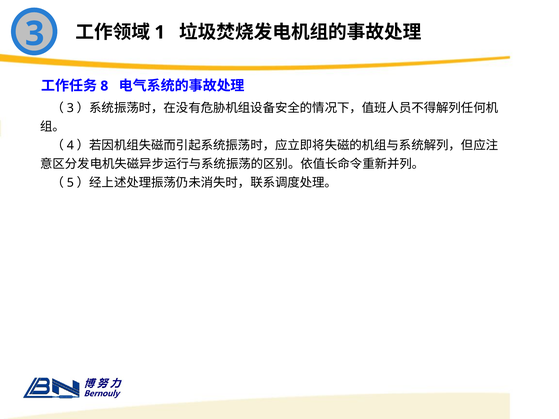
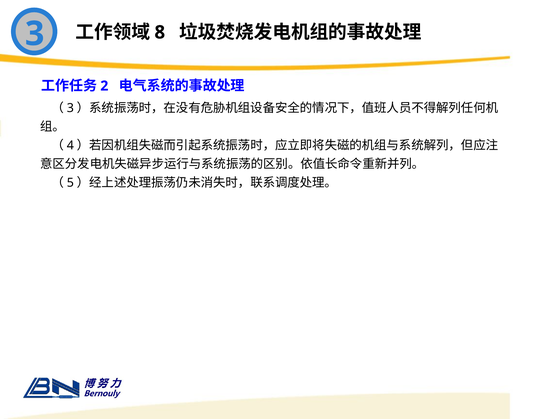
1: 1 -> 8 (160, 32)
8: 8 -> 2 (104, 86)
